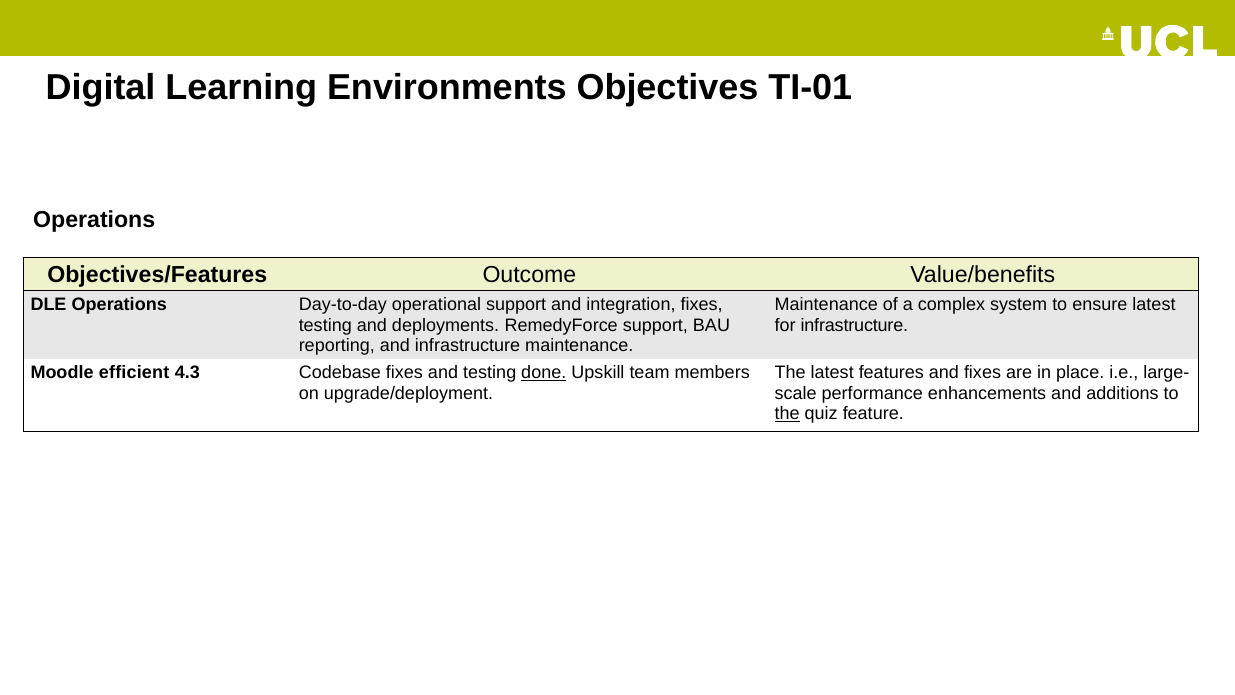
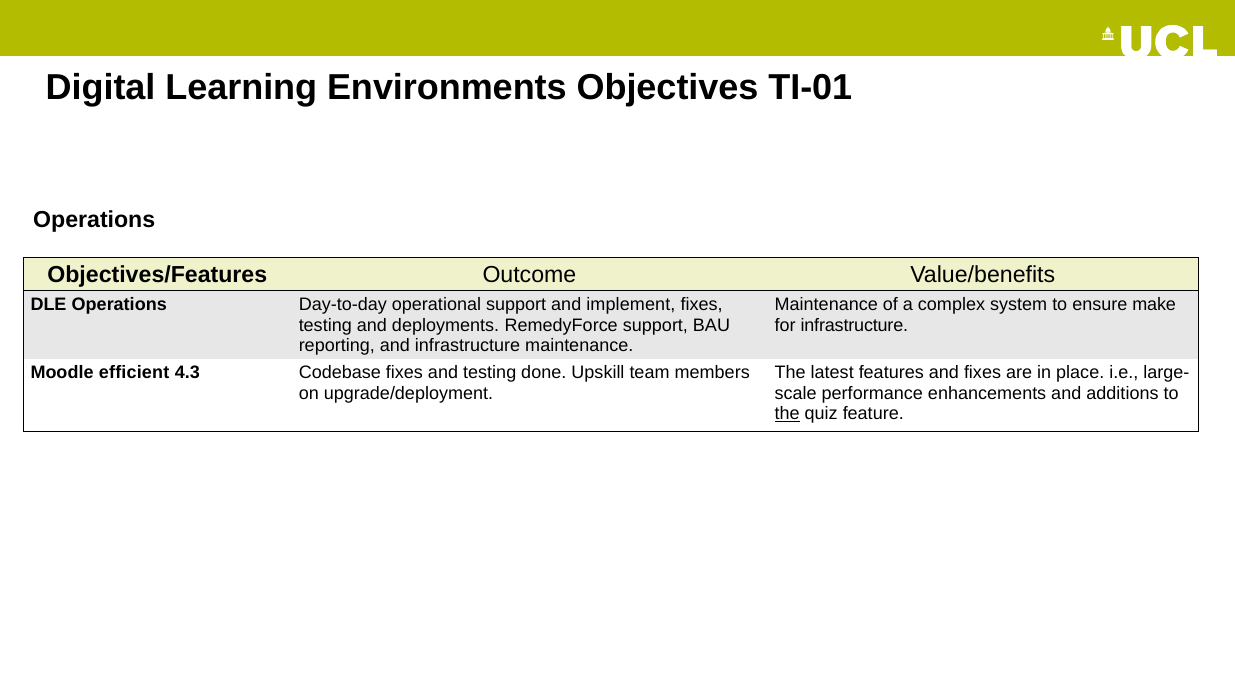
integration: integration -> implement (631, 305)
ensure latest: latest -> make (1154, 305)
done underline: present -> none (544, 373)
